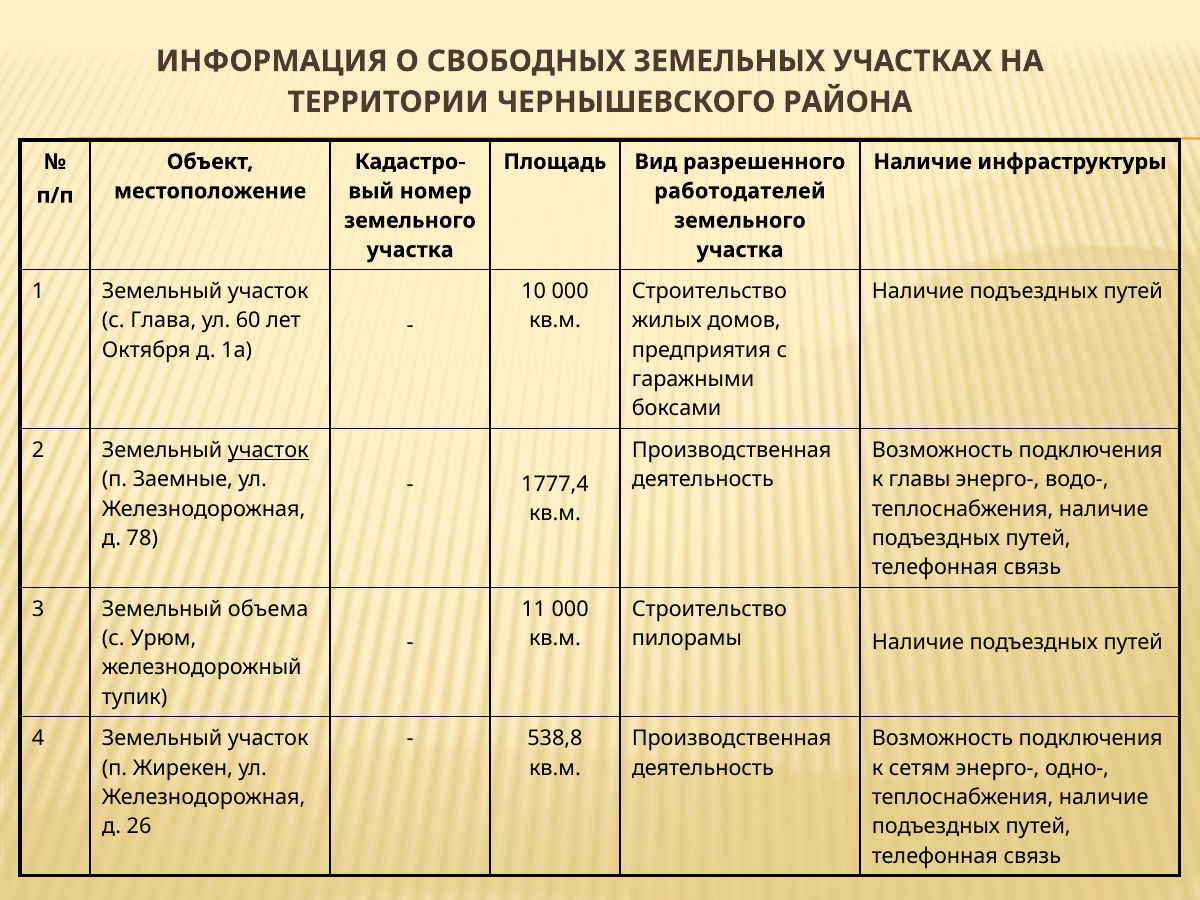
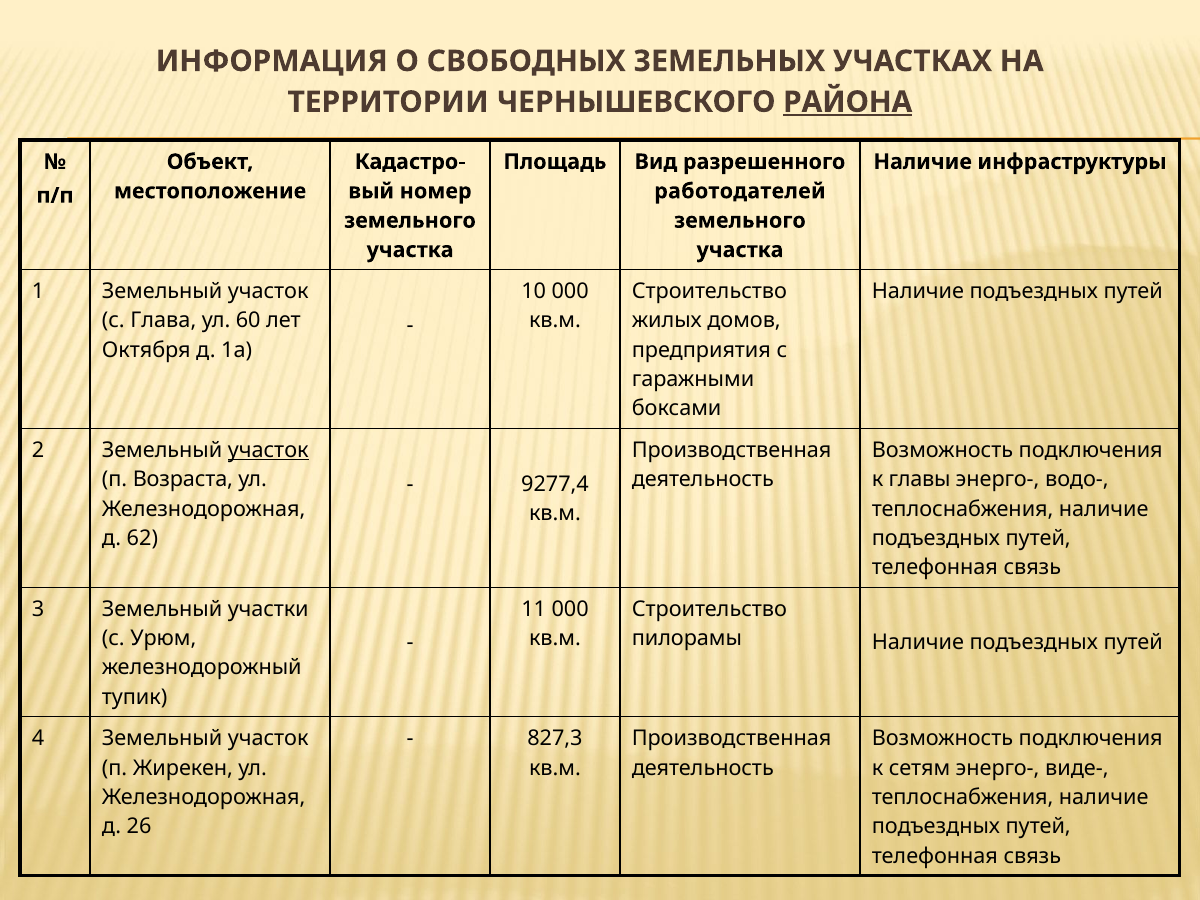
РАЙОНА underline: none -> present (848, 102)
Заемные: Заемные -> Возраста (183, 480)
1777,4: 1777,4 -> 9277,4 (555, 484)
78: 78 -> 62 (142, 538)
объема: объема -> участки (268, 609)
538,8: 538,8 -> 827,3 (555, 739)
одно-: одно- -> виде- (1077, 768)
